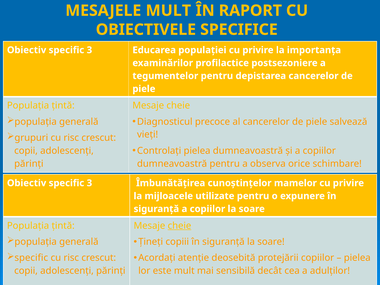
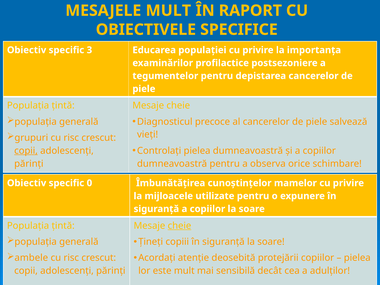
copii underline: none -> present (26, 151)
3: 3 -> 0 (89, 183)
specific: specific -> ambele (31, 258)
